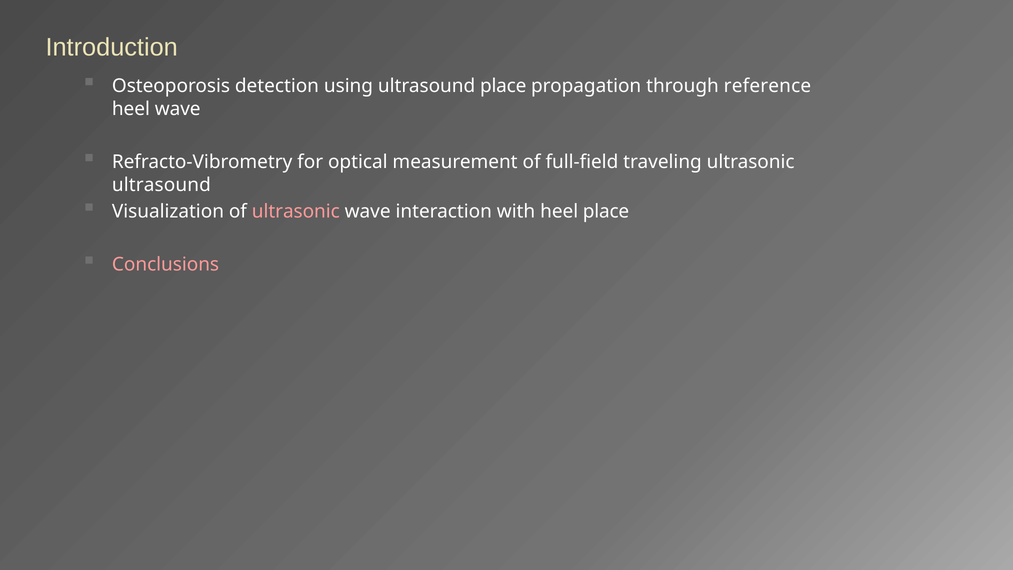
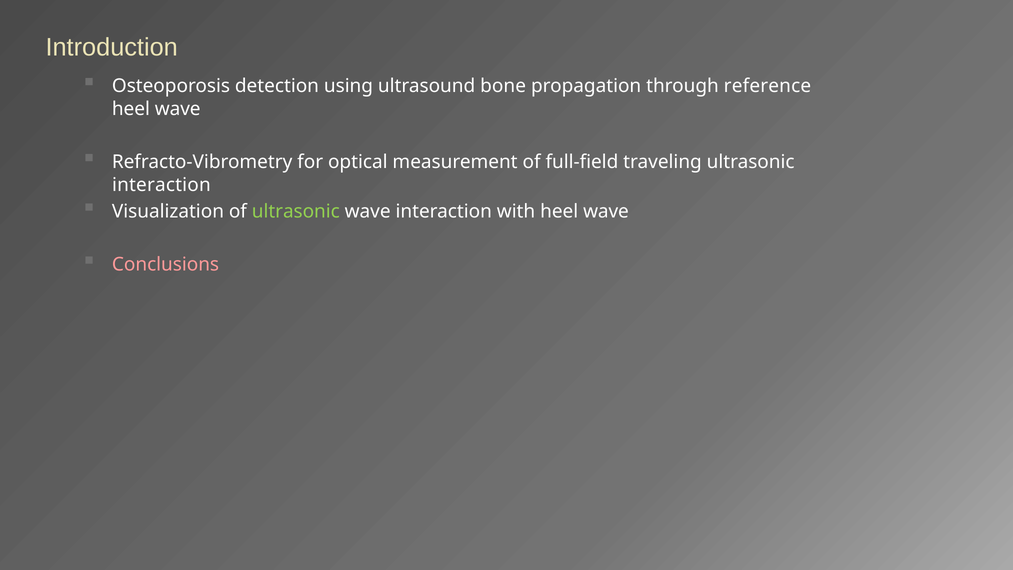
ultrasound place: place -> bone (503, 86)
ultrasound: ultrasound -> interaction (161, 185)
ultrasonic colour: pink -> light green (296, 211)
with heel place: place -> wave (606, 211)
